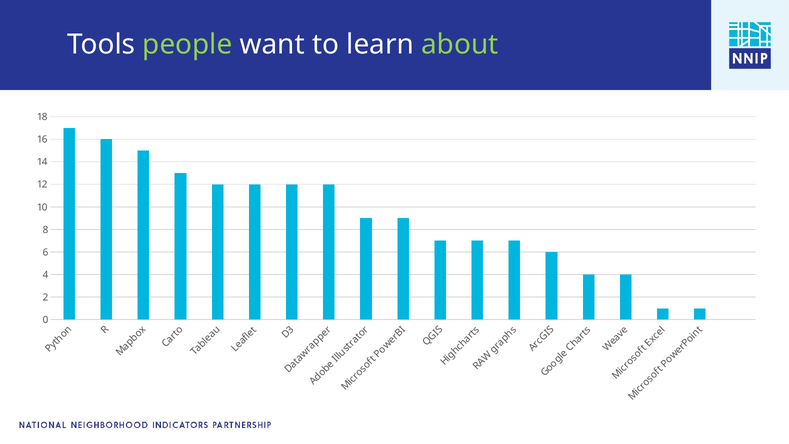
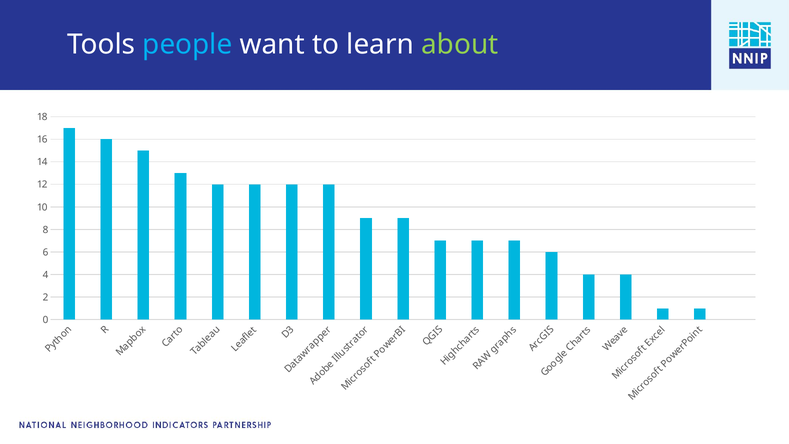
people colour: light green -> light blue (187, 45)
